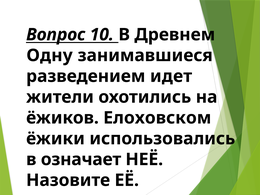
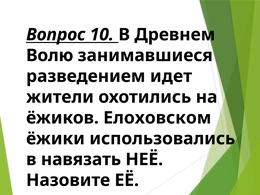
Одну: Одну -> Волю (50, 55)
означает: означает -> навязать (81, 159)
